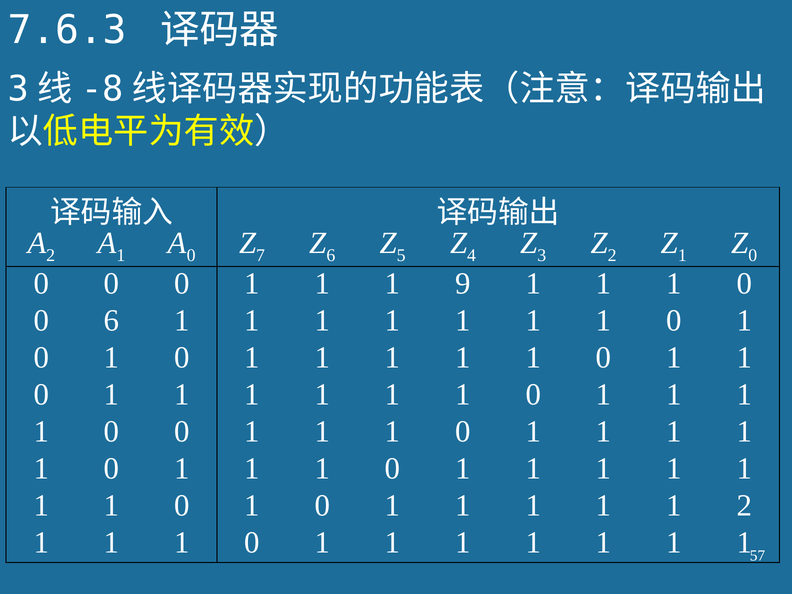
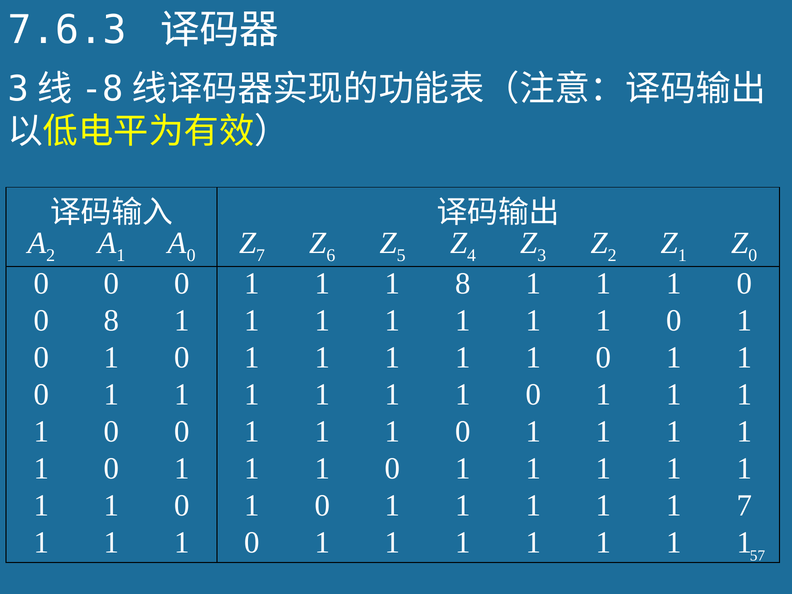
1 9: 9 -> 8 (463, 284)
0 6: 6 -> 8 (112, 321)
1 2: 2 -> 7 (744, 506)
